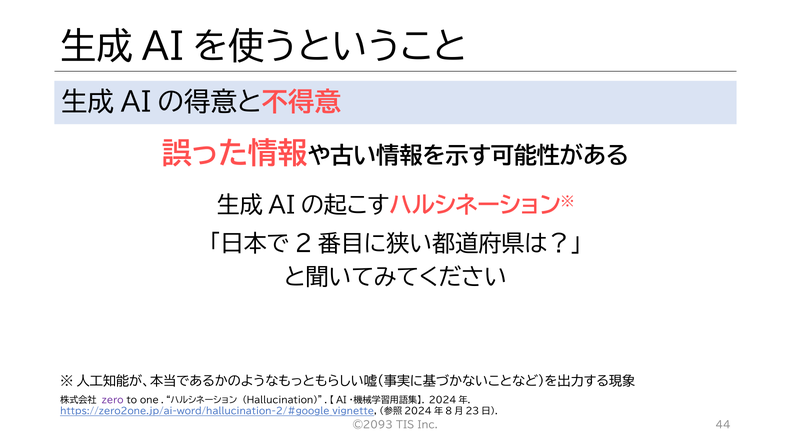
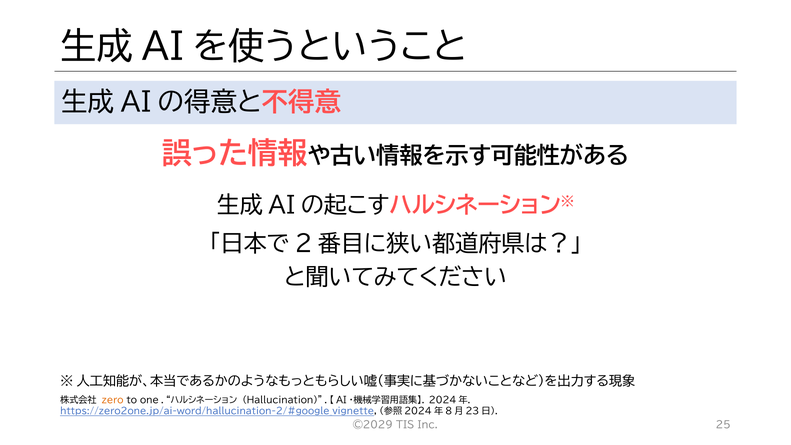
zero colour: purple -> orange (113, 400)
©2093: ©2093 -> ©2029 (373, 425)
44: 44 -> 25 (723, 425)
